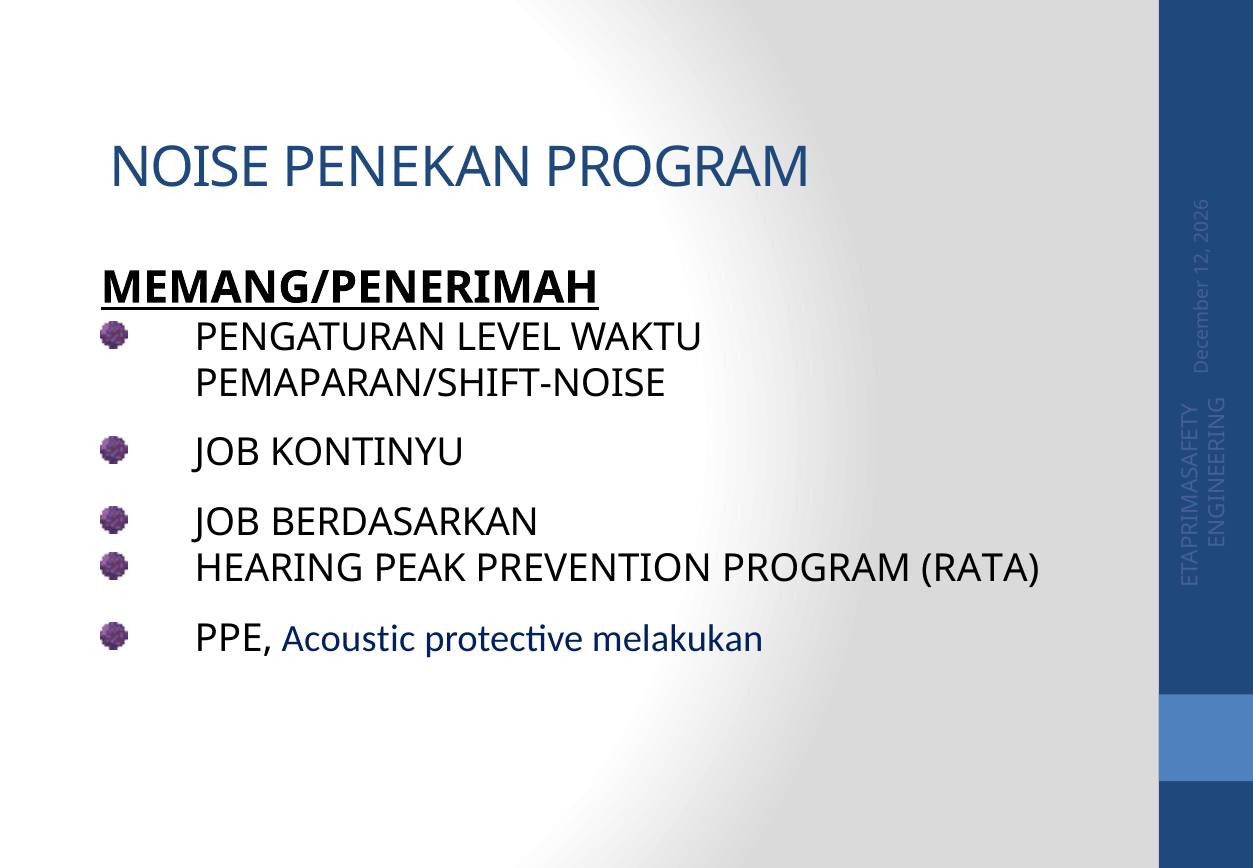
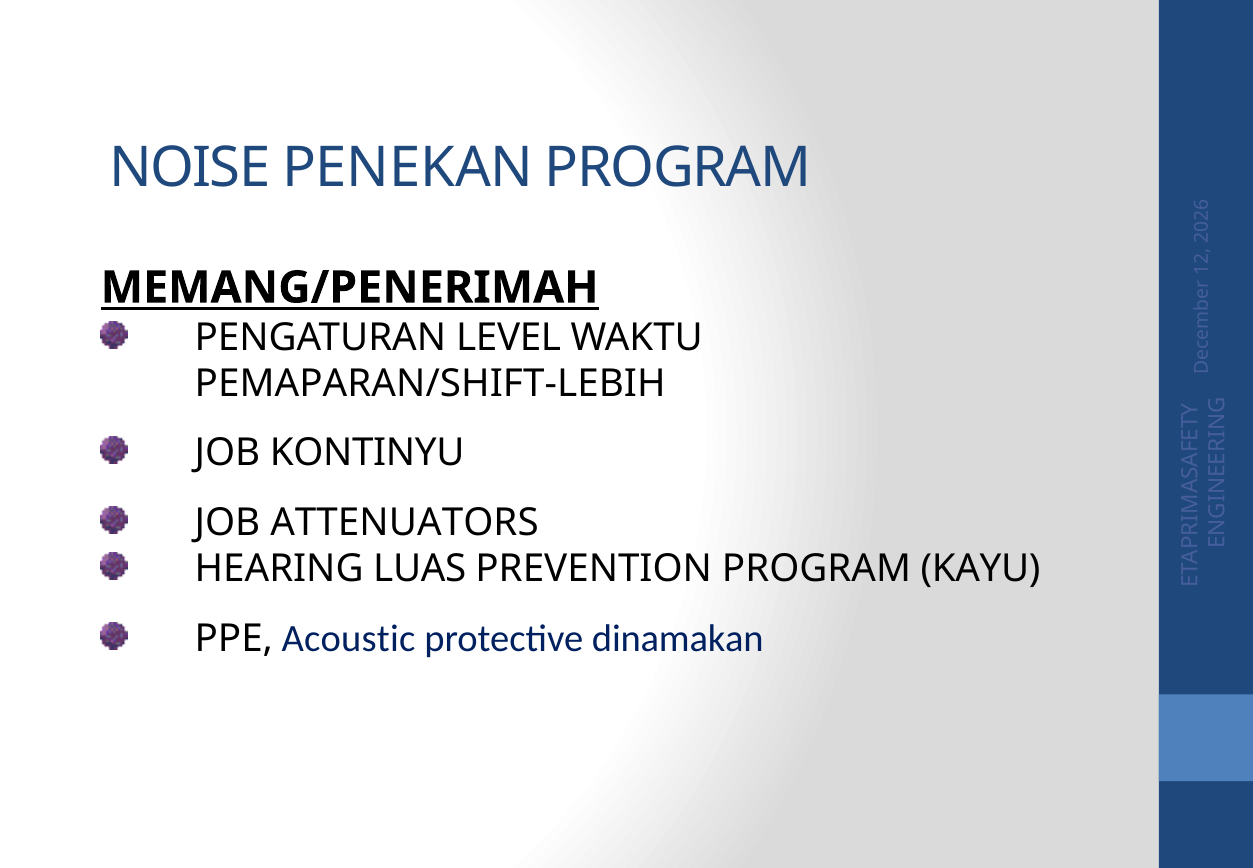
PEMAPARAN/SHIFT-NOISE: PEMAPARAN/SHIFT-NOISE -> PEMAPARAN/SHIFT-LEBIH (430, 383)
BERDASARKAN: BERDASARKAN -> ATTENUATORS (404, 522)
PEAK: PEAK -> LUAS (420, 569)
RATA: RATA -> KAYU (981, 569)
melakukan: melakukan -> dinamakan (678, 638)
